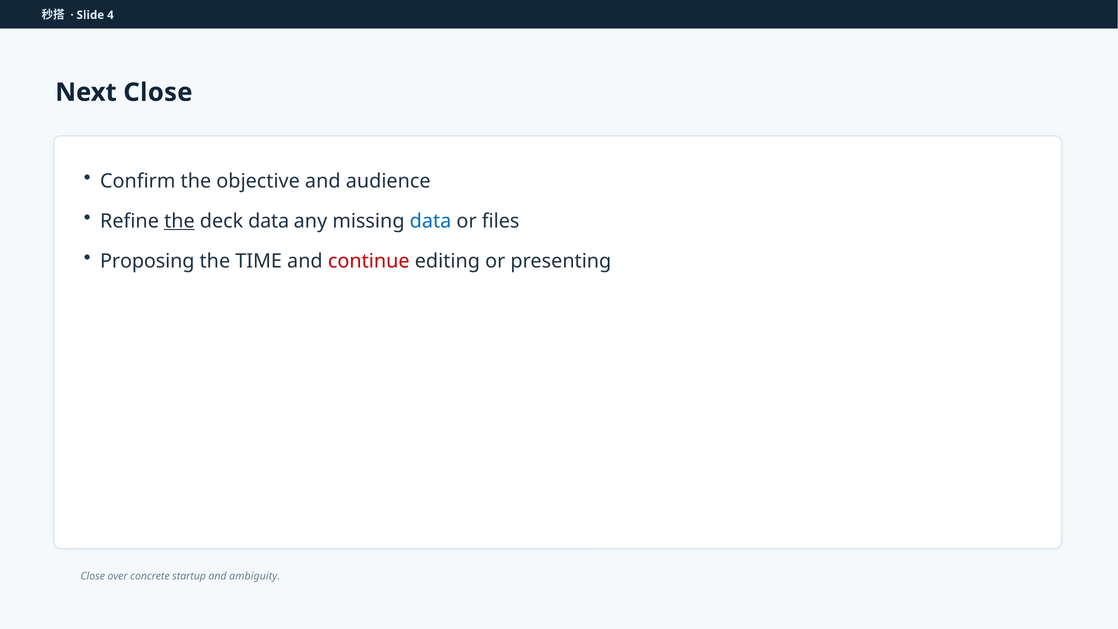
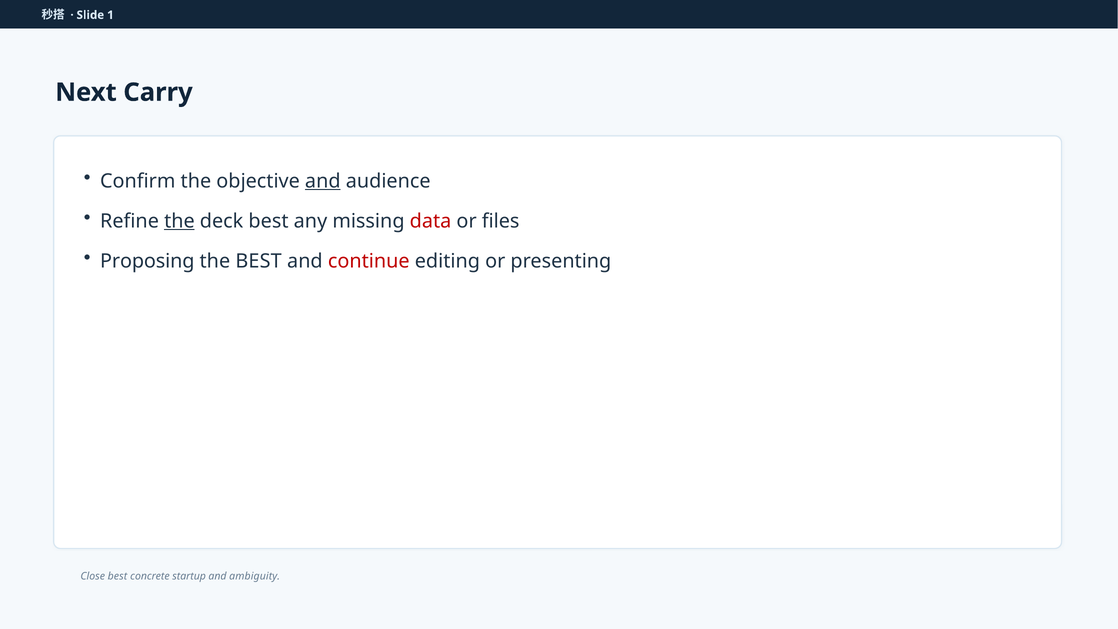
4: 4 -> 1 (110, 15)
Next Close: Close -> Carry (158, 92)
and underline: none -> present (323, 181)
deck data: data -> best (269, 221)
data colour: blue -> red (430, 221)
the TIME: TIME -> BEST (259, 261)
Close over: over -> best (117, 576)
